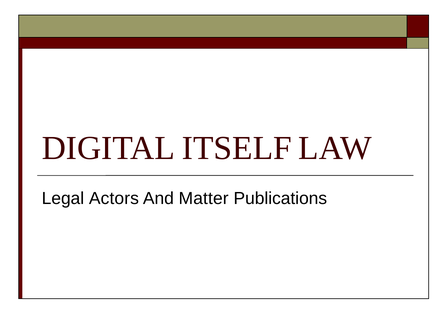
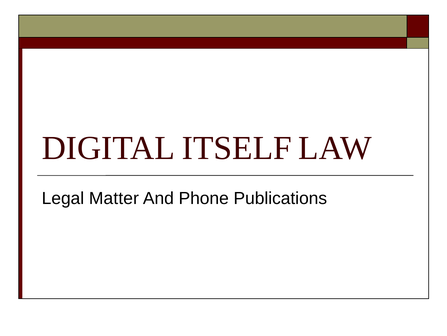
Actors: Actors -> Matter (114, 198)
Matter: Matter -> Phone (204, 198)
